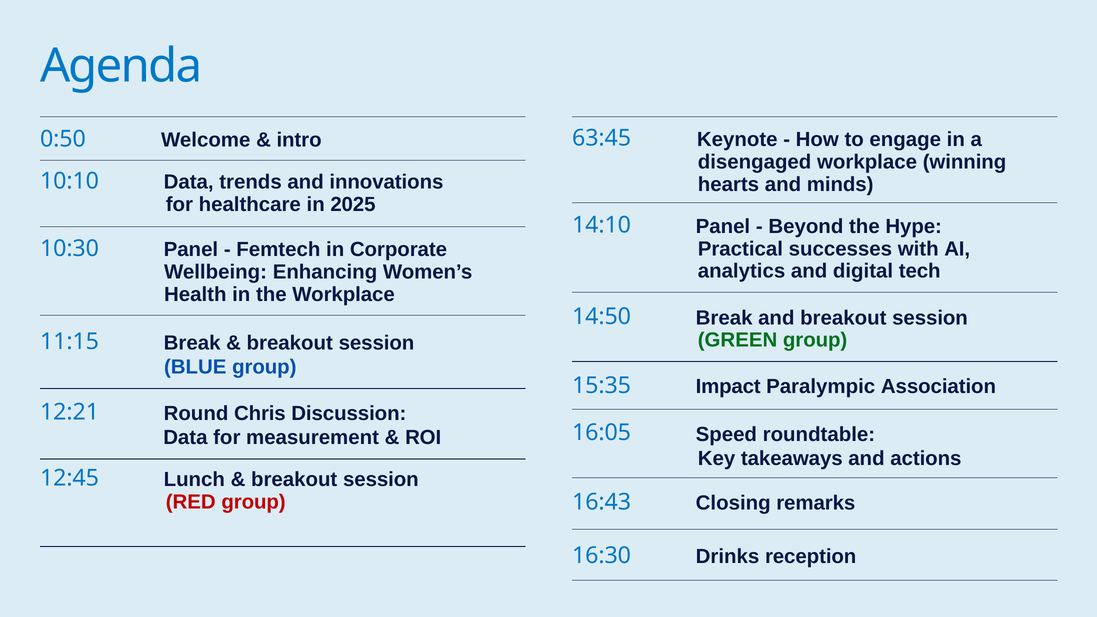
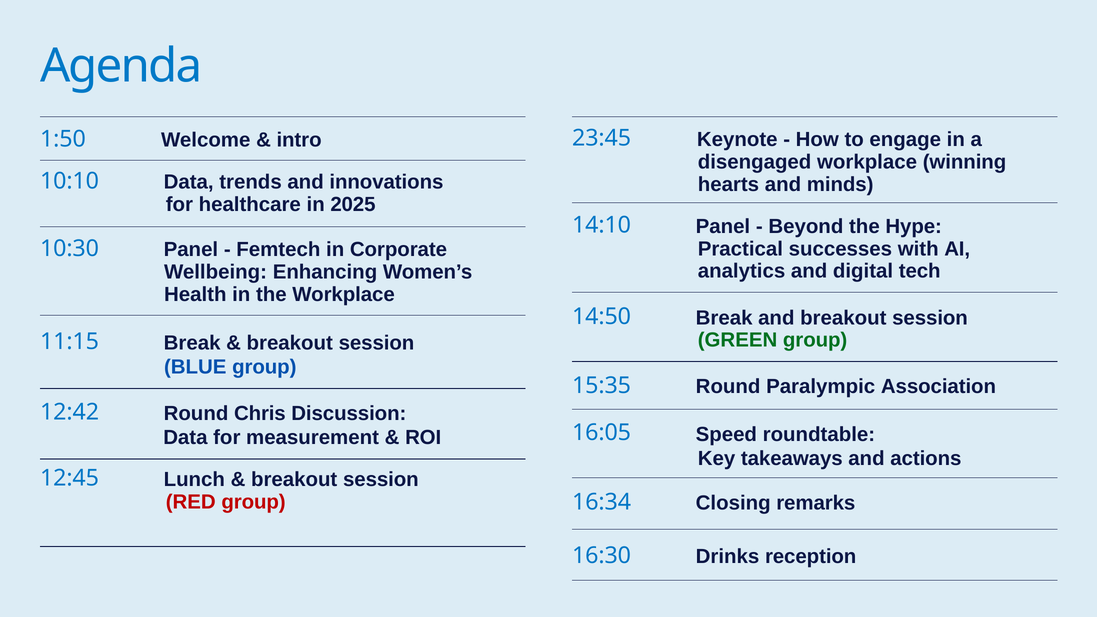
63:45: 63:45 -> 23:45 (602, 138)
0:50: 0:50 -> 1:50 (63, 139)
15:35 Impact: Impact -> Round (728, 386)
12:21: 12:21 -> 12:42 (70, 412)
16:43: 16:43 -> 16:34 (602, 502)
